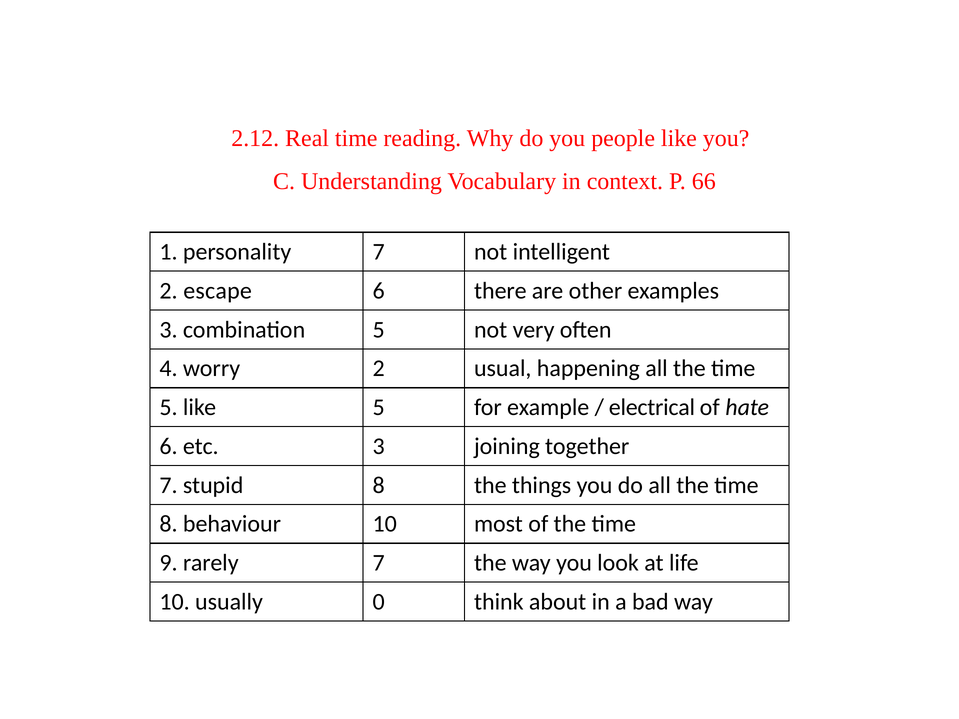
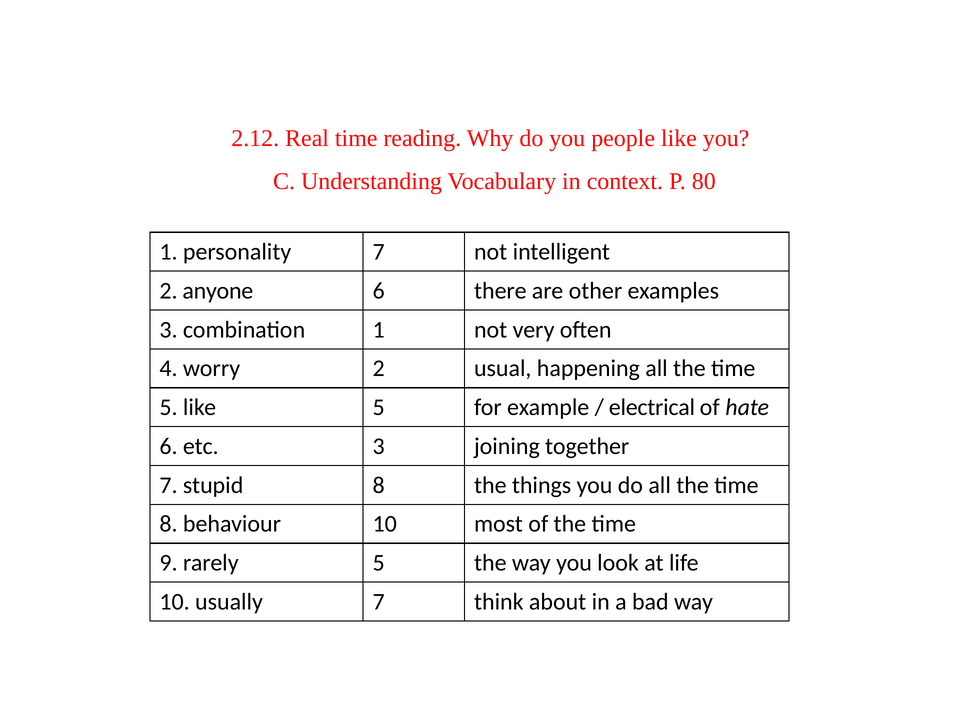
66: 66 -> 80 (704, 181)
escape: escape -> anyone (218, 291)
combination 5: 5 -> 1 (379, 330)
rarely 7: 7 -> 5 (379, 563)
usually 0: 0 -> 7 (379, 602)
